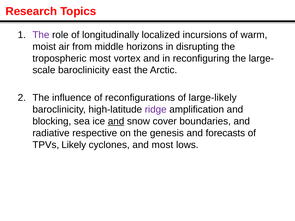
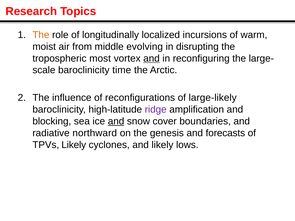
The colour: purple -> orange (41, 35)
horizons: horizons -> evolving (145, 47)
and underline: none -> present (151, 58)
east: east -> time (122, 70)
respective: respective -> northward (95, 133)
and most: most -> likely (162, 145)
